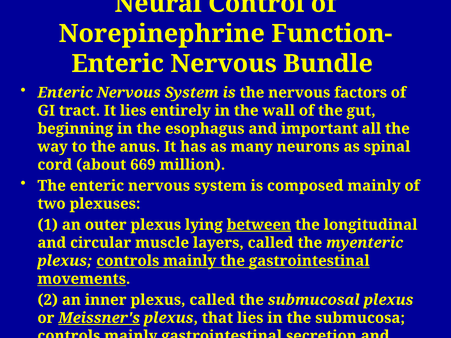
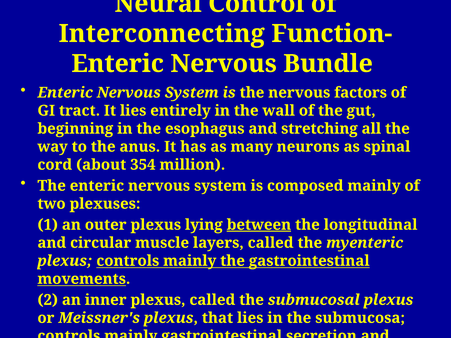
Norepinephrine: Norepinephrine -> Interconnecting (162, 34)
important: important -> stretching (319, 129)
669: 669 -> 354 (143, 165)
Meissner's underline: present -> none (99, 318)
